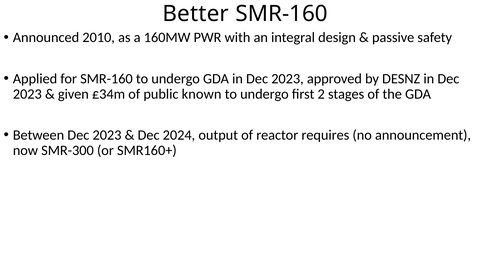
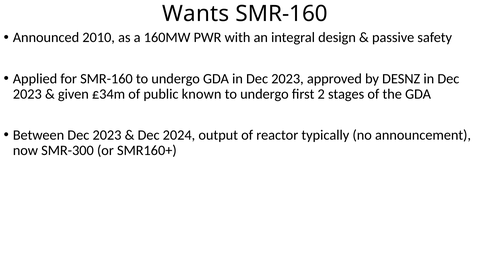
Better: Better -> Wants (196, 14)
requires: requires -> typically (325, 135)
